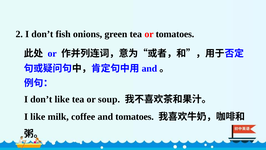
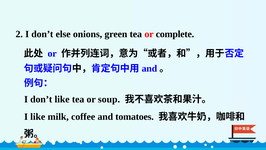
fish: fish -> else (63, 34)
or tomatoes: tomatoes -> complete (175, 34)
